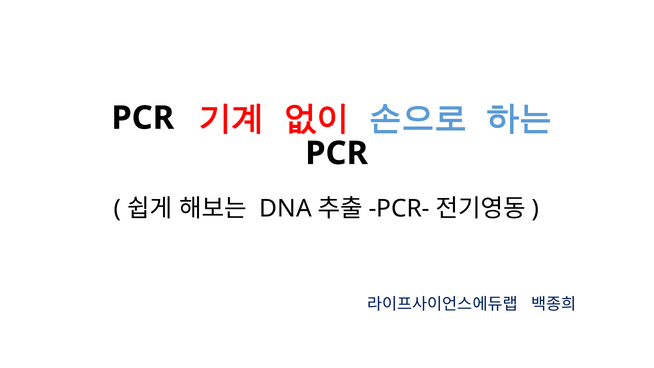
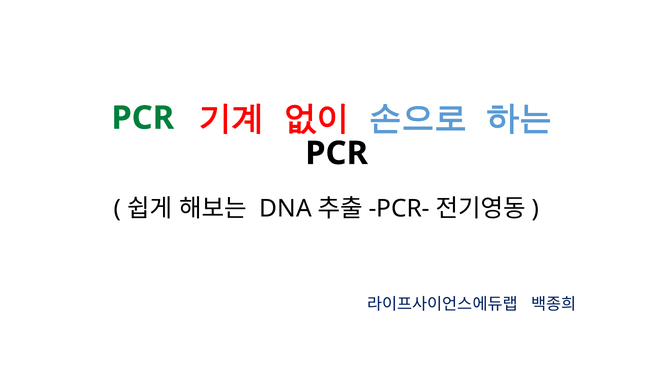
PCR colour: black -> green (143, 118)
